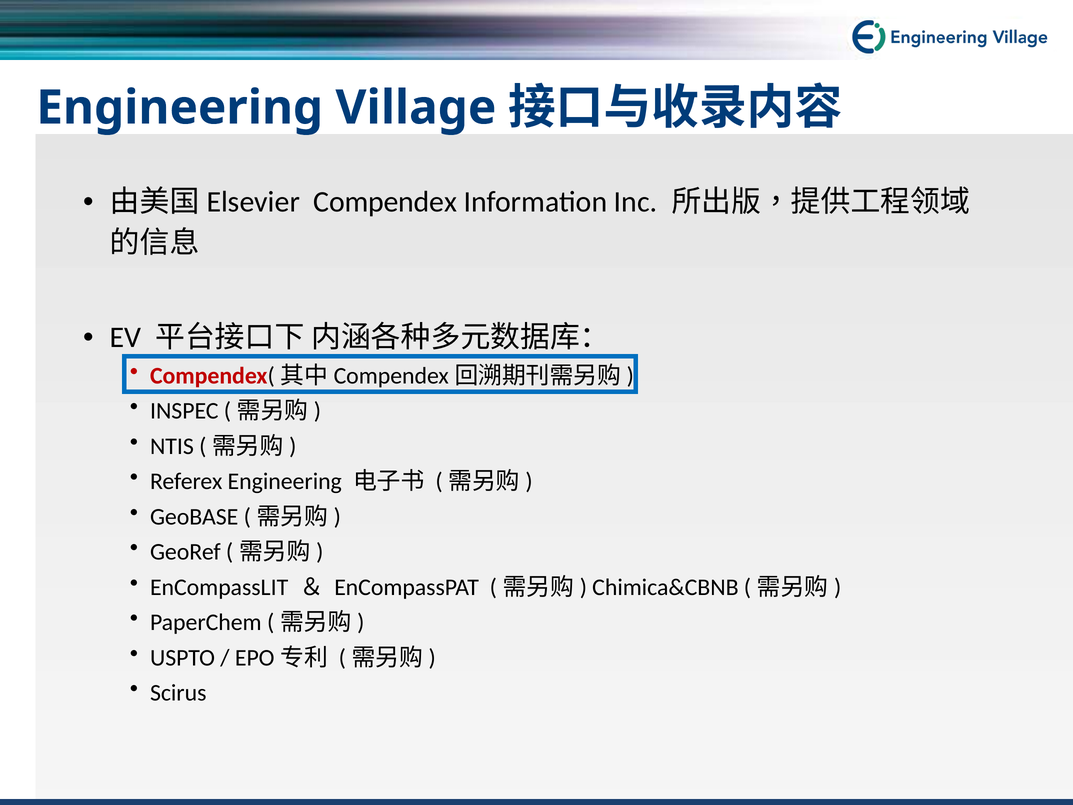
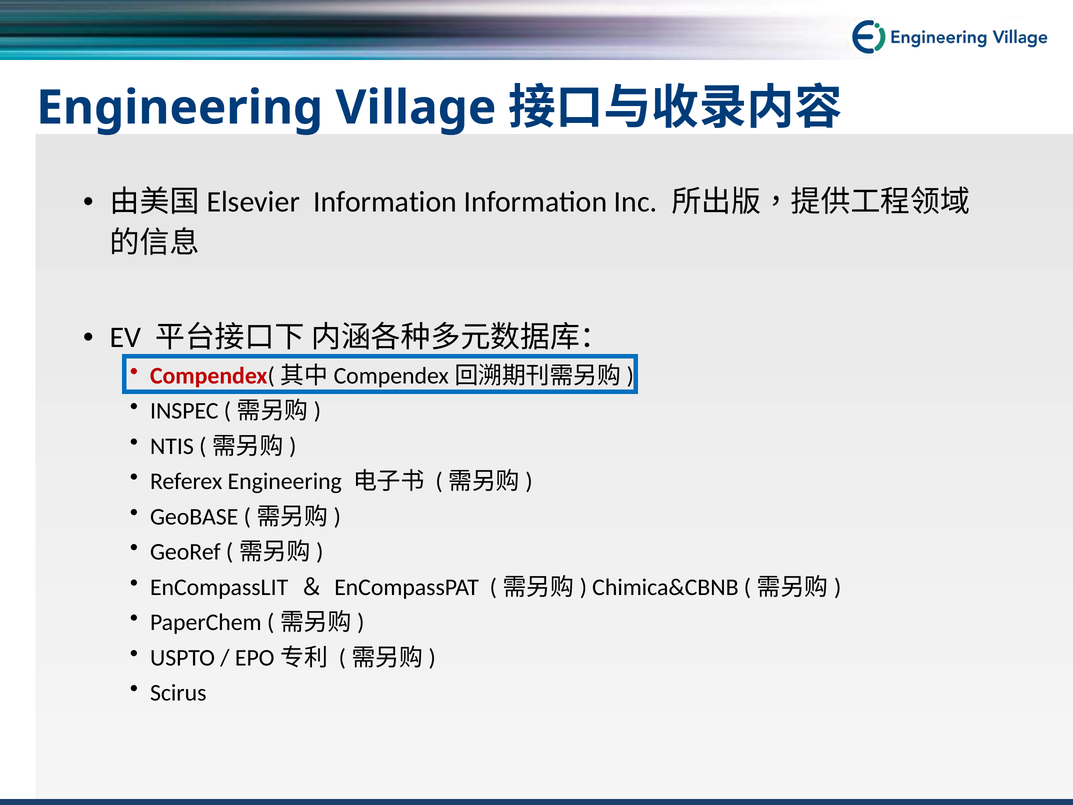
Compendex: Compendex -> Information (385, 202)
